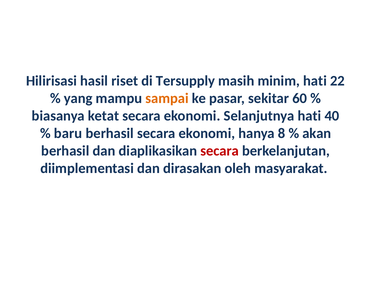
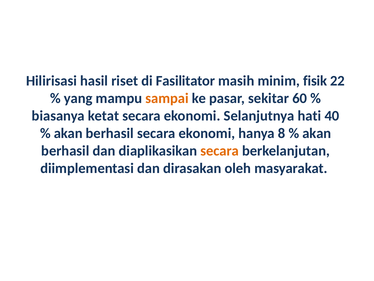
Tersupply: Tersupply -> Fasilitator (185, 81)
minim hati: hati -> fisik (315, 81)
baru: baru -> akan (68, 133)
secara colour: red -> orange (220, 150)
